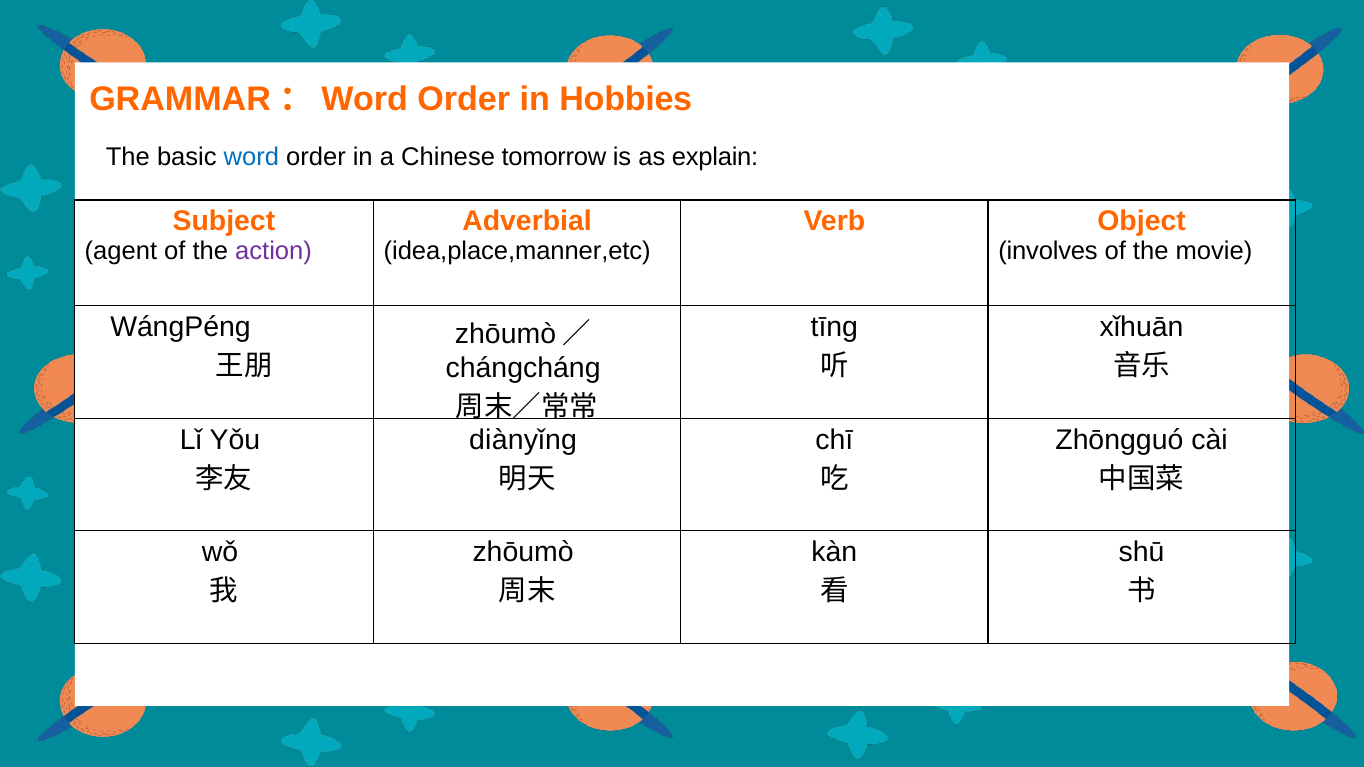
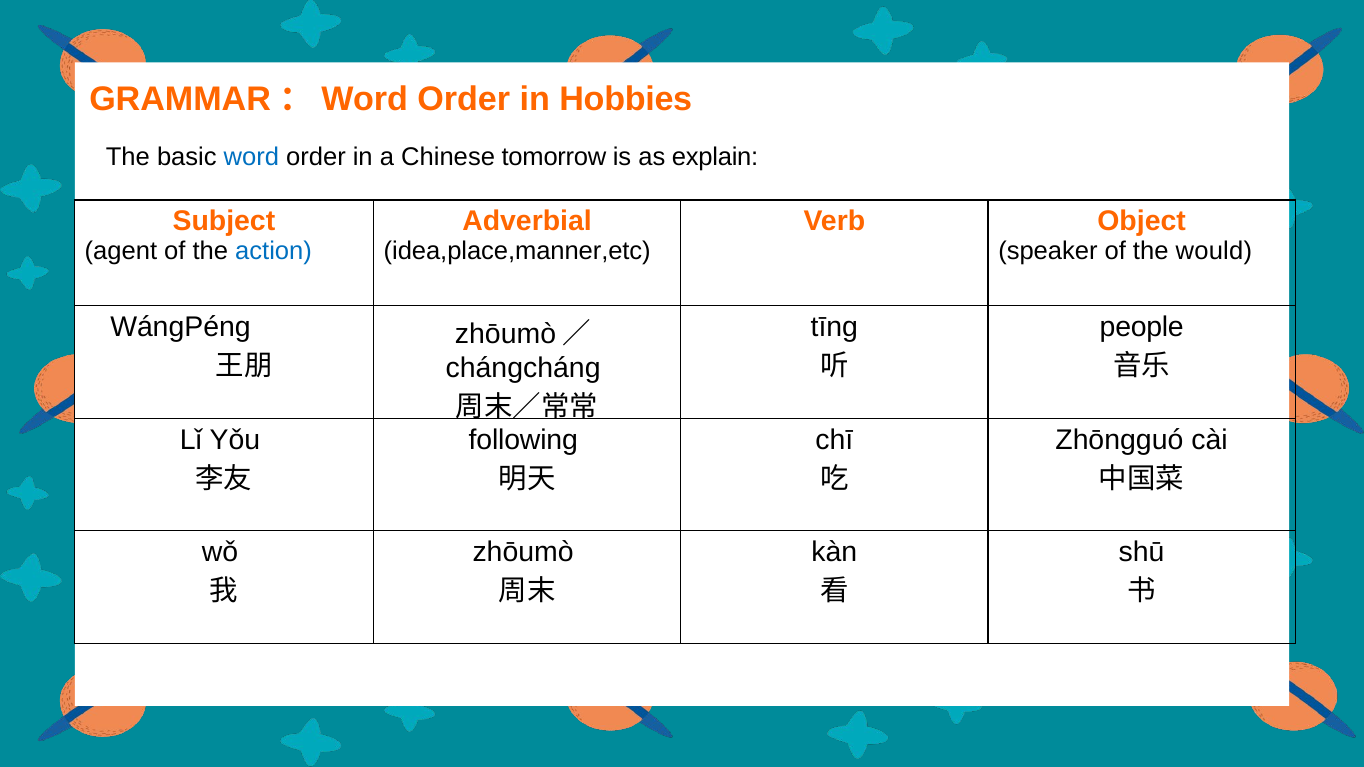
action colour: purple -> blue (274, 252)
involves: involves -> speaker (1048, 252)
movie: movie -> would (1214, 252)
xǐhuān: xǐhuān -> people (1142, 327)
diànyǐng: diànyǐng -> following (523, 440)
